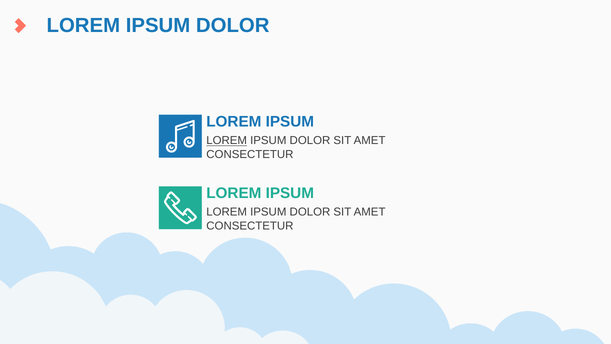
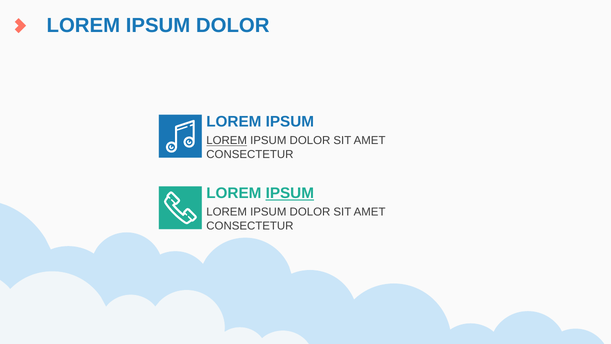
IPSUM underline: none -> present (290, 193)
